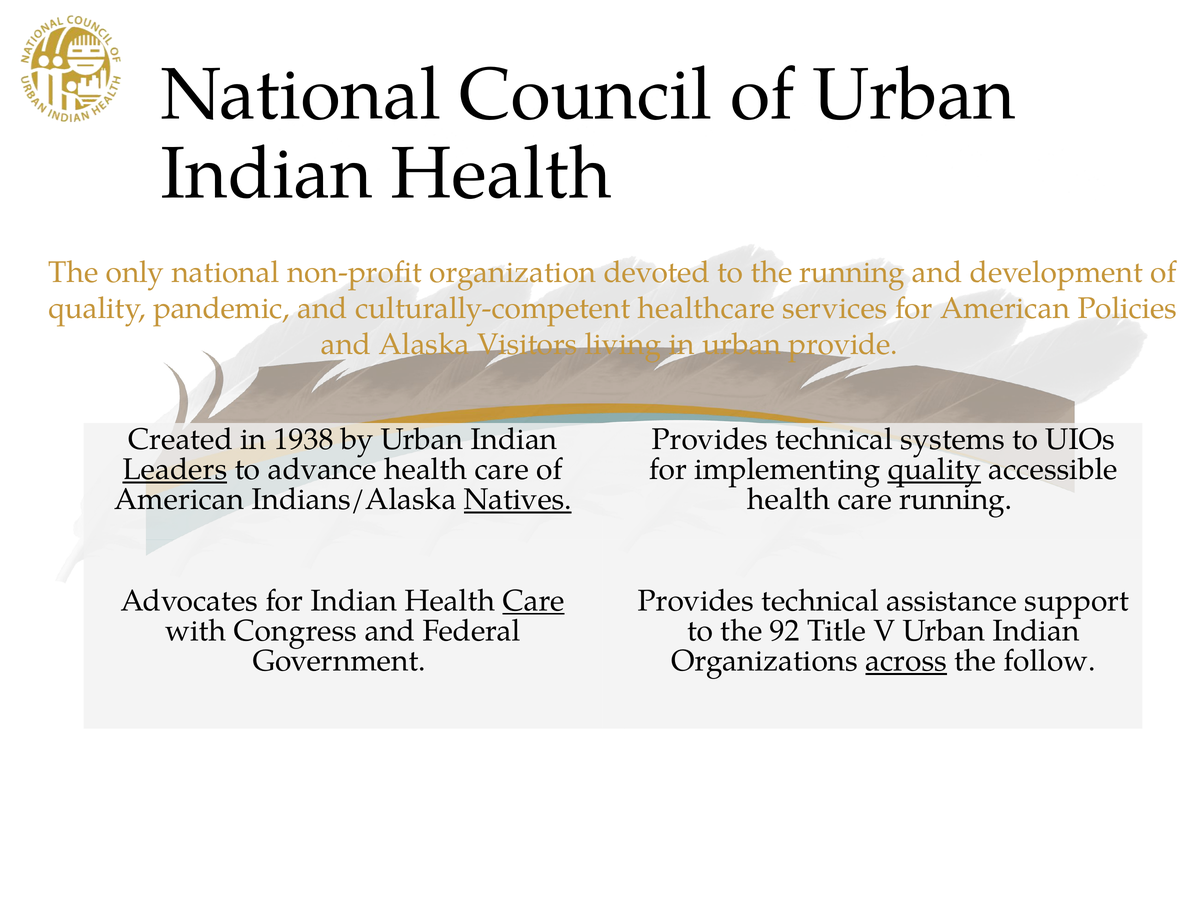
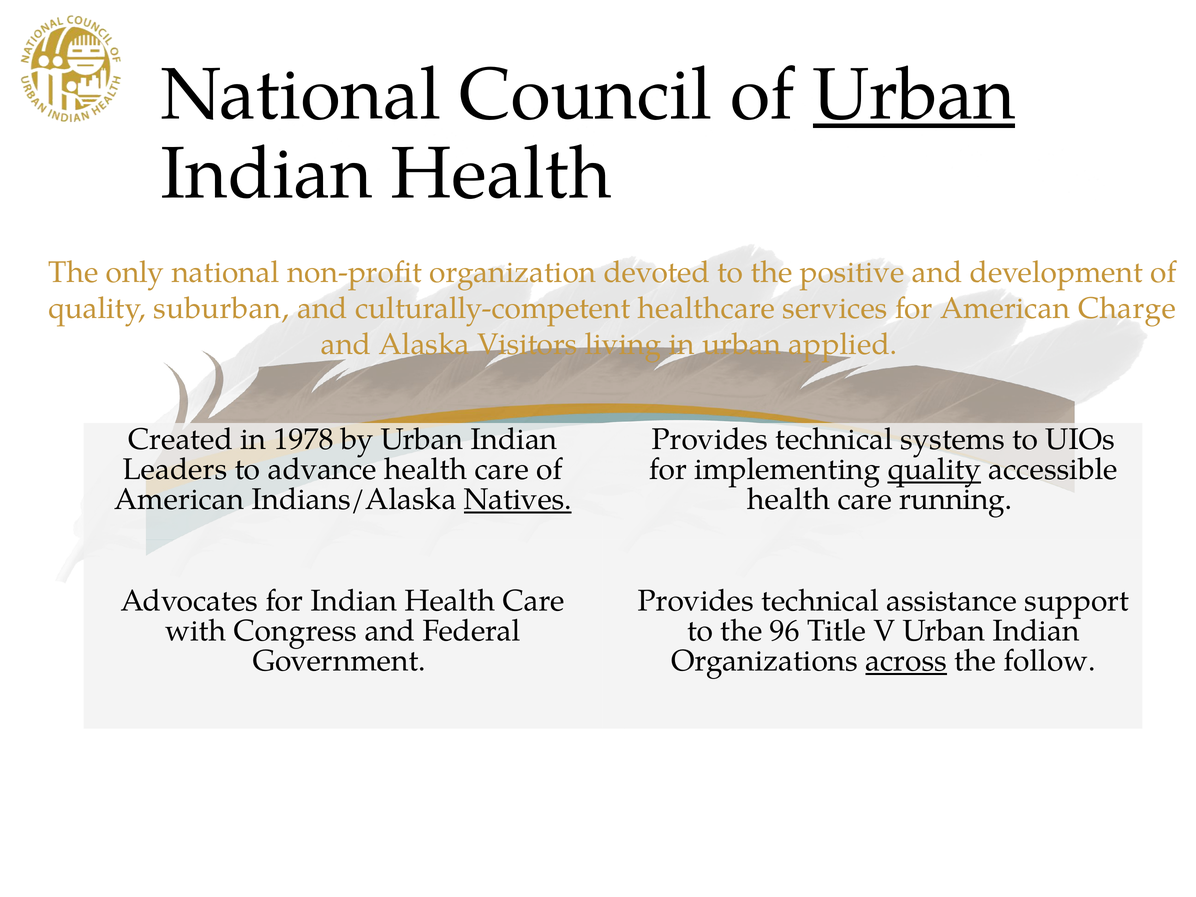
Urban underline: none -> present (914, 94)
the running: running -> positive (852, 272)
pandemic: pandemic -> suburban (221, 308)
Policies: Policies -> Charge (1127, 308)
provide: provide -> applied (843, 344)
1938: 1938 -> 1978 (304, 439)
Leaders underline: present -> none (175, 470)
Care underline: present -> none (534, 601)
92: 92 -> 96 (785, 631)
